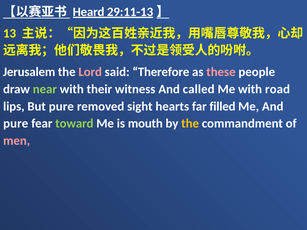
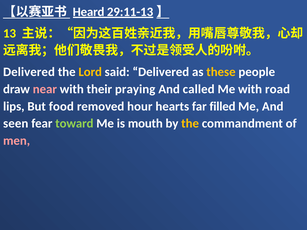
Jerusalem: Jerusalem -> Delivered (29, 72)
Lord colour: pink -> yellow (90, 72)
said Therefore: Therefore -> Delivered (161, 72)
these colour: pink -> yellow (221, 72)
near colour: light green -> pink (45, 89)
witness: witness -> praying (135, 89)
But pure: pure -> food (61, 106)
sight: sight -> hour (140, 106)
pure: pure -> seen (16, 124)
